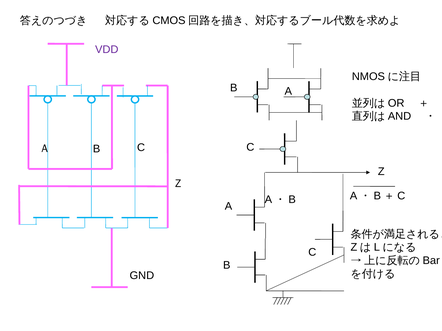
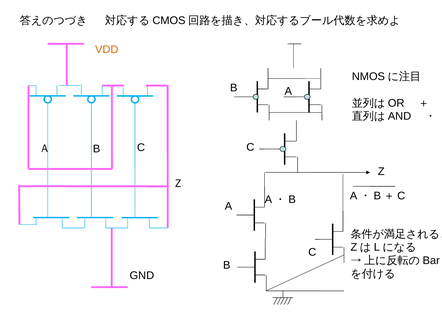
VDD colour: purple -> orange (107, 50)
